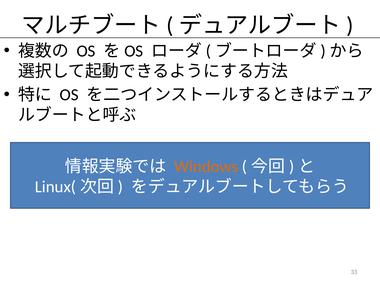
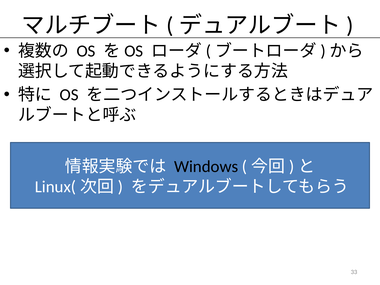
Windows colour: orange -> black (206, 166)
